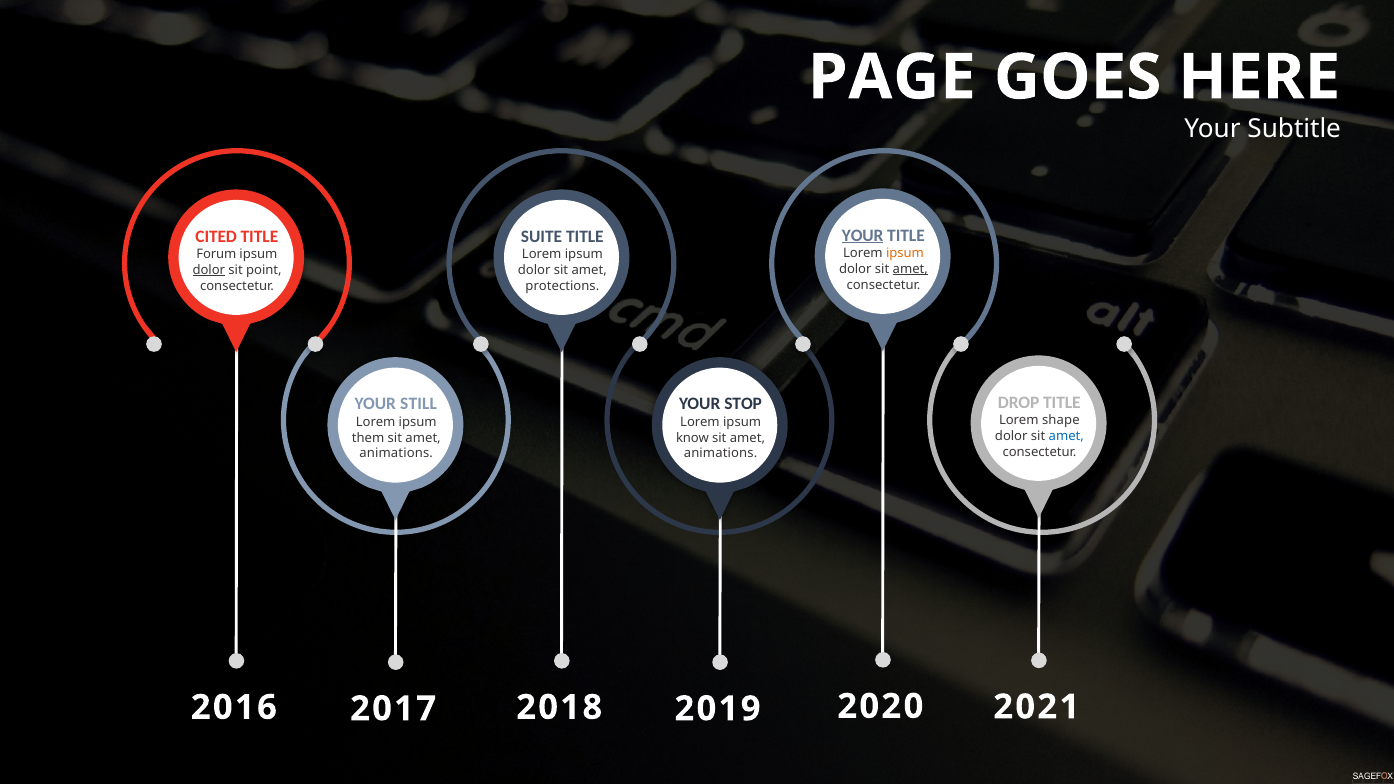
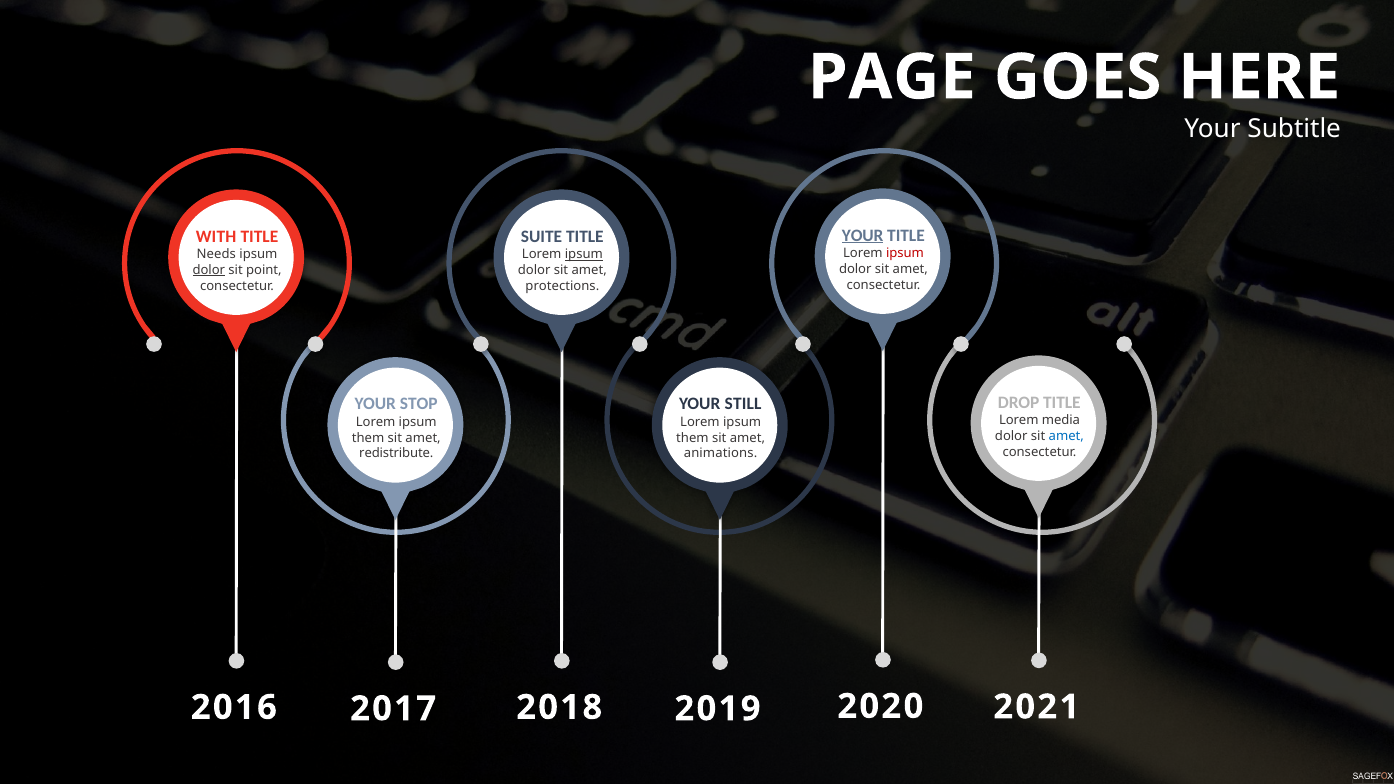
CITED: CITED -> WITH (216, 236)
ipsum colour: orange -> red (905, 253)
Forum: Forum -> Needs (216, 254)
ipsum underline: none -> present (584, 254)
amet underline: present -> none (910, 269)
STILL: STILL -> STOP (419, 404)
STOP: STOP -> STILL (743, 404)
shape: shape -> media (1061, 420)
know: know -> them (692, 438)
animations: animations -> redistribute (396, 454)
